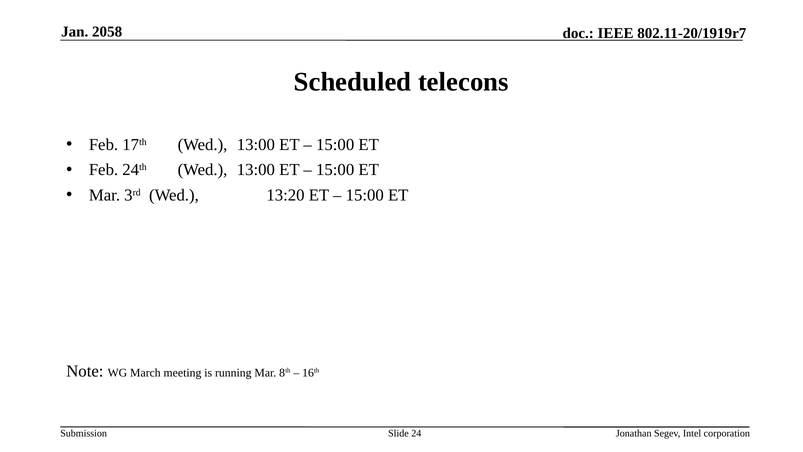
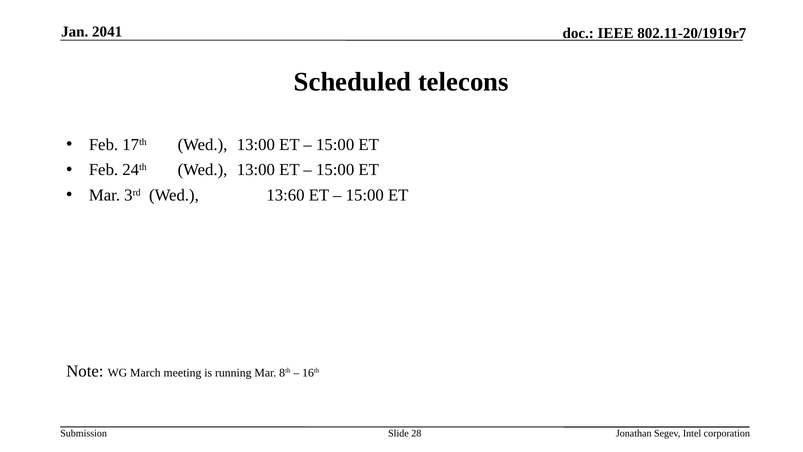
2058: 2058 -> 2041 (107, 32)
13:20: 13:20 -> 13:60 (285, 195)
24: 24 -> 28 (416, 433)
